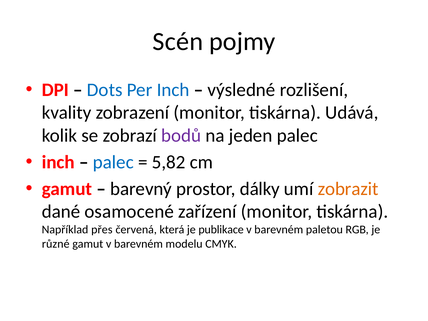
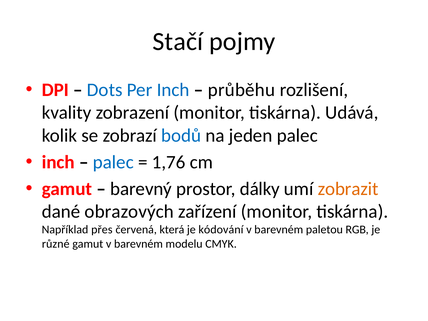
Scén: Scén -> Stačí (178, 41)
výsledné: výsledné -> průběhu (241, 90)
bodů colour: purple -> blue (181, 136)
5,82: 5,82 -> 1,76 (169, 162)
osamocené: osamocené -> obrazových (129, 212)
publikace: publikace -> kódování (221, 230)
